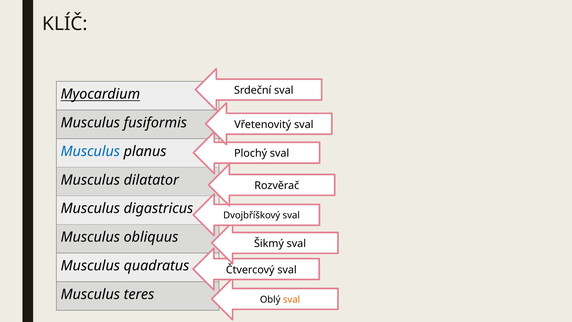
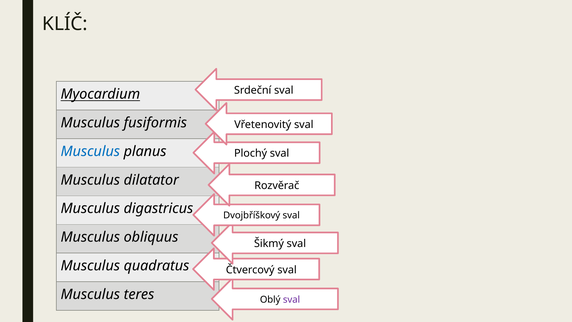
sval colour: orange -> purple (292, 299)
